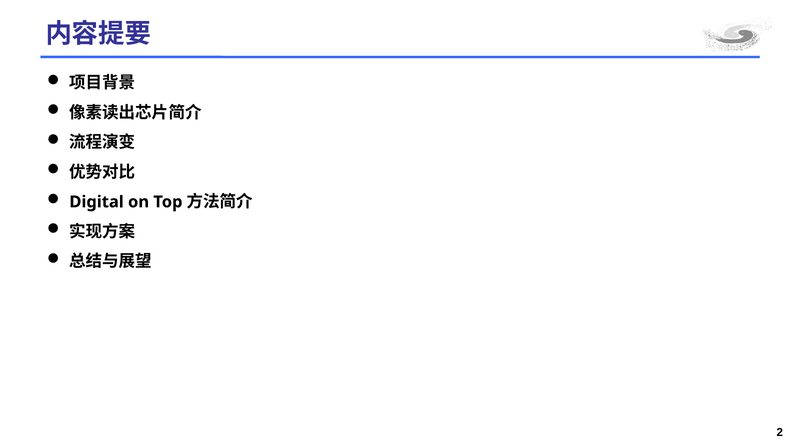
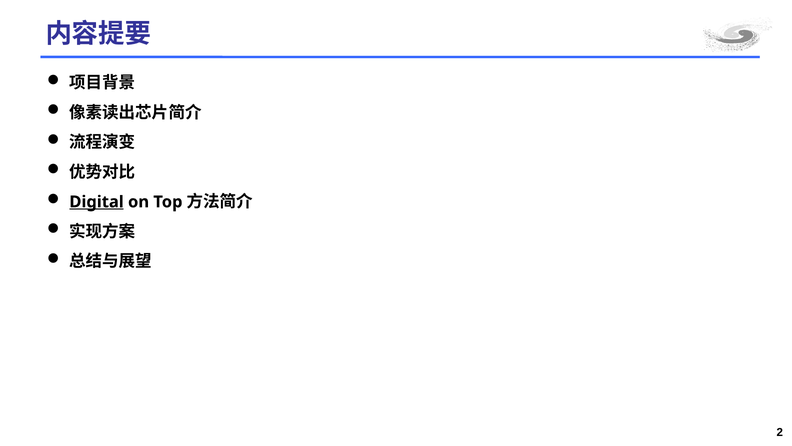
Digital underline: none -> present (97, 202)
